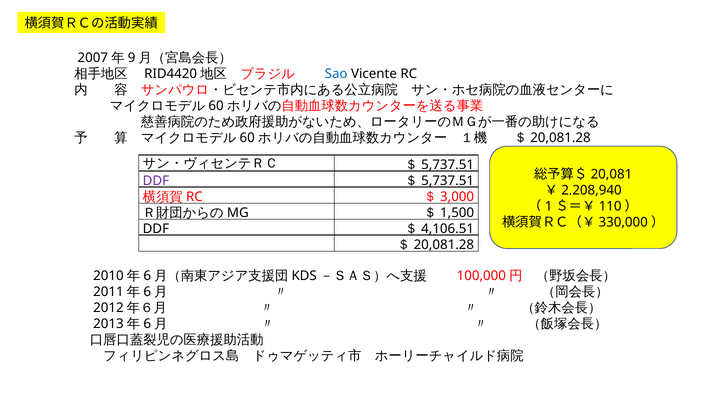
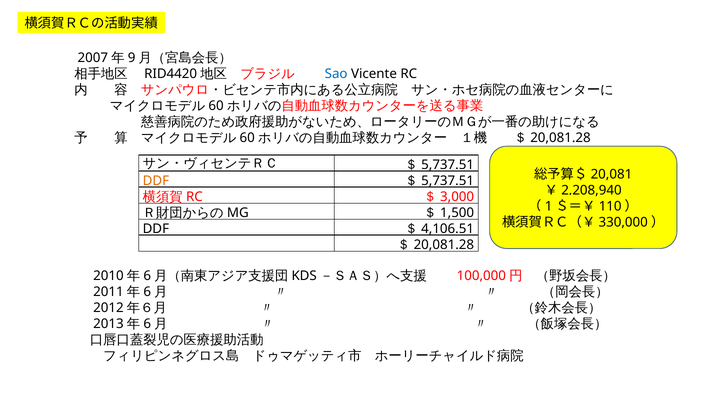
DDF colour: purple -> orange (156, 181)
